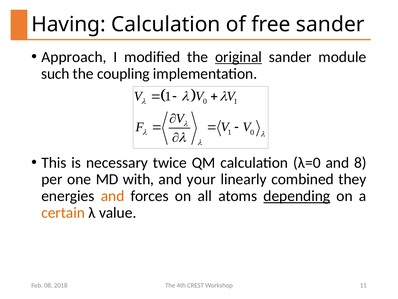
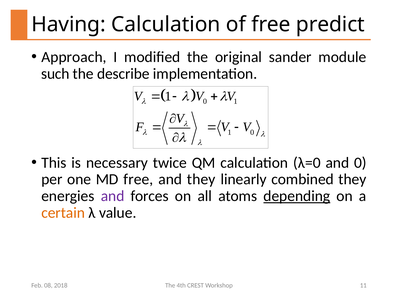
free sander: sander -> predict (330, 24)
original underline: present -> none (239, 57)
coupling: coupling -> describe (123, 74)
and 8: 8 -> 0 (360, 162)
MD with: with -> free (138, 179)
and your: your -> they (201, 179)
and colour: orange -> purple (113, 196)
